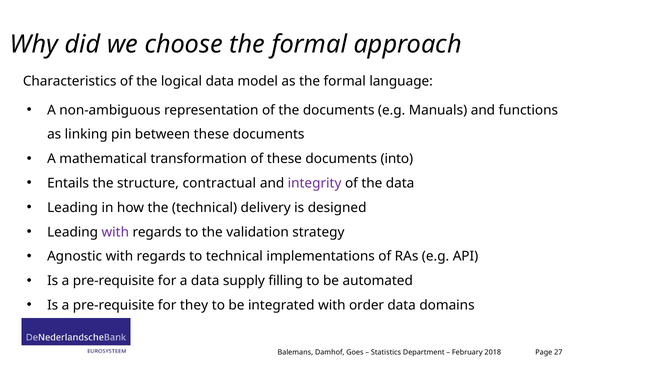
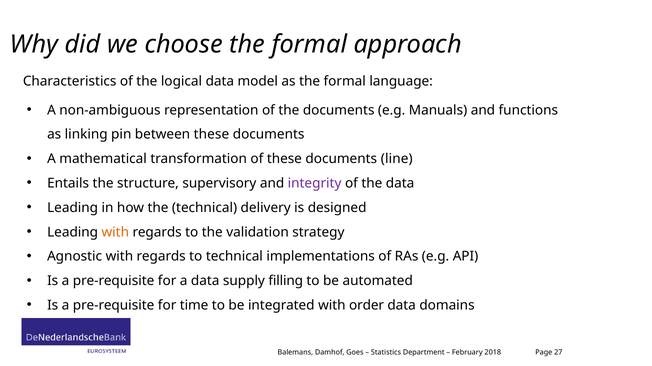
into: into -> line (397, 159)
contractual: contractual -> supervisory (219, 184)
with colour: purple -> orange (115, 233)
they: they -> time (194, 306)
